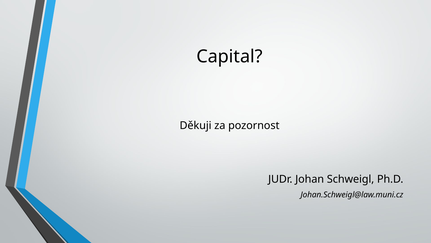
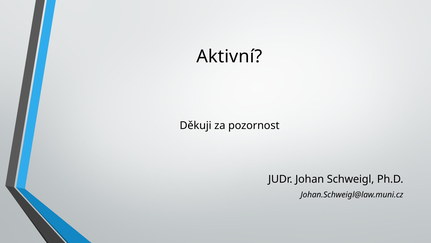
Capital: Capital -> Aktivní (229, 56)
